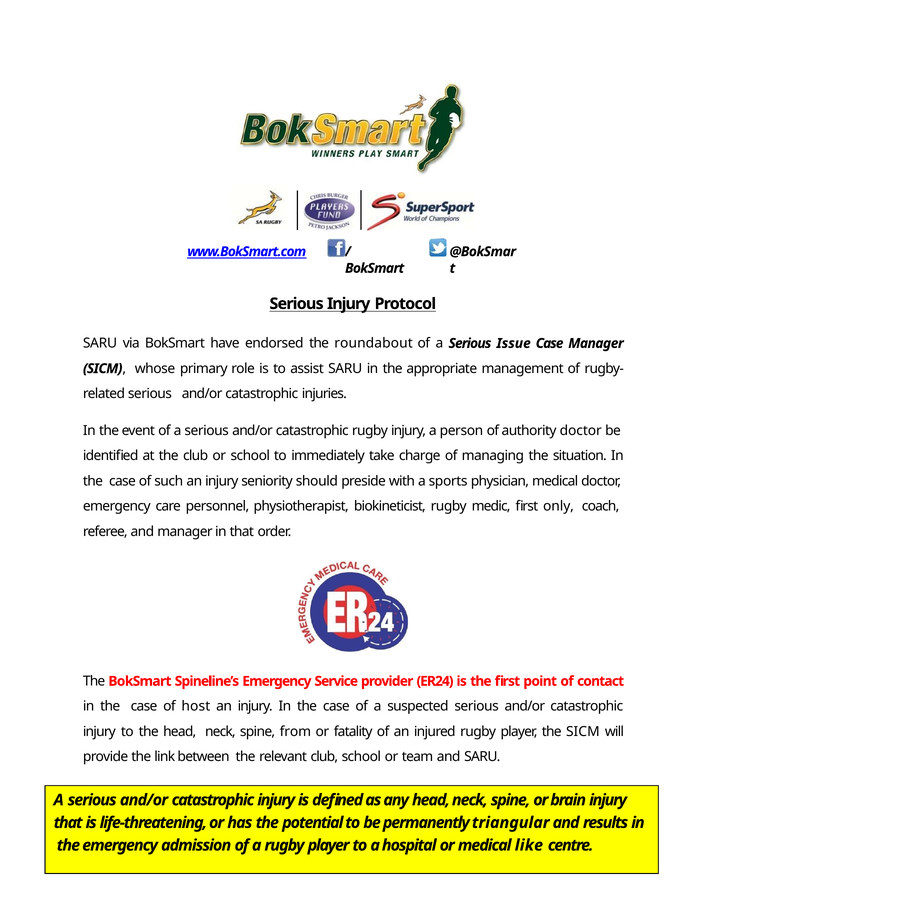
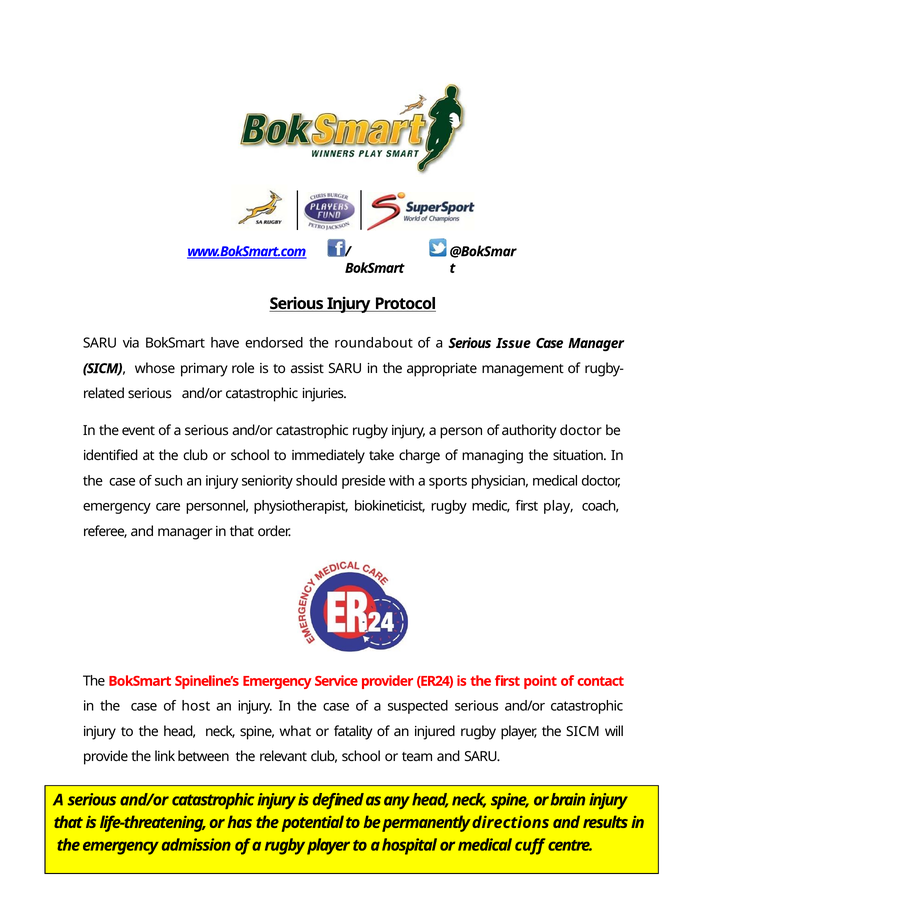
only: only -> play (558, 506)
from: from -> what (295, 732)
triangular: triangular -> directions (511, 823)
like: like -> cuff (529, 845)
